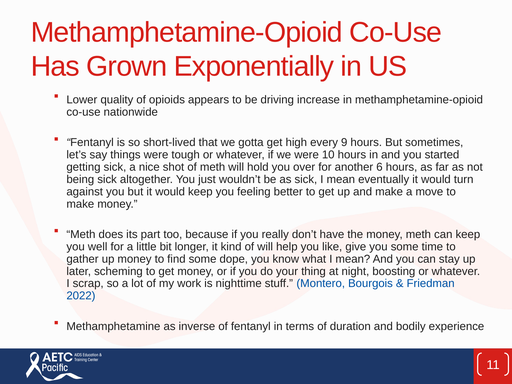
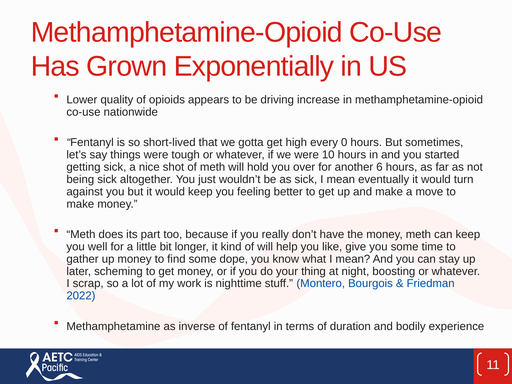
9: 9 -> 0 (344, 143)
